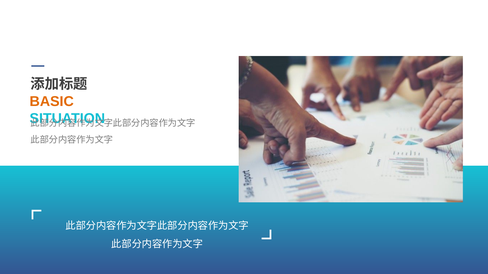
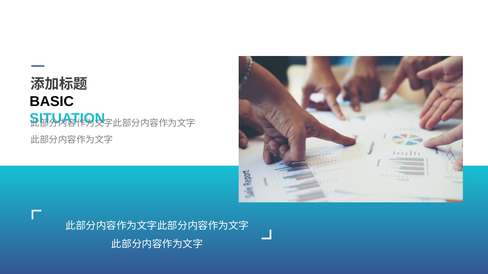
BASIC colour: orange -> black (52, 102)
